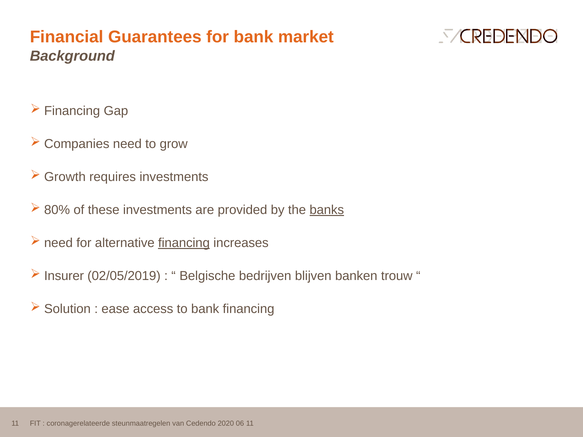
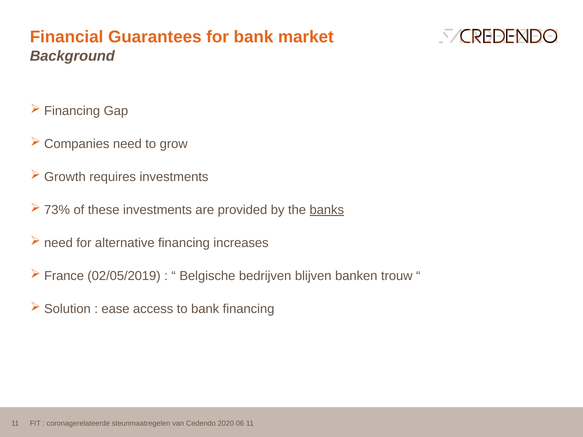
80%: 80% -> 73% (57, 210)
financing underline: present -> none (184, 243)
Insurer: Insurer -> France (64, 276)
